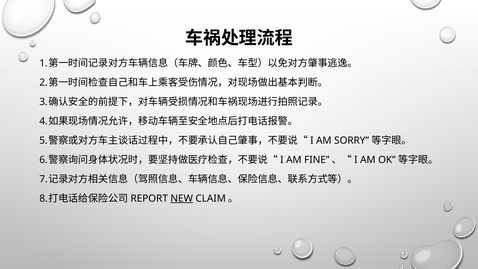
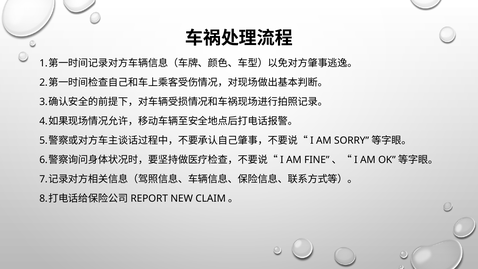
NEW underline: present -> none (182, 198)
